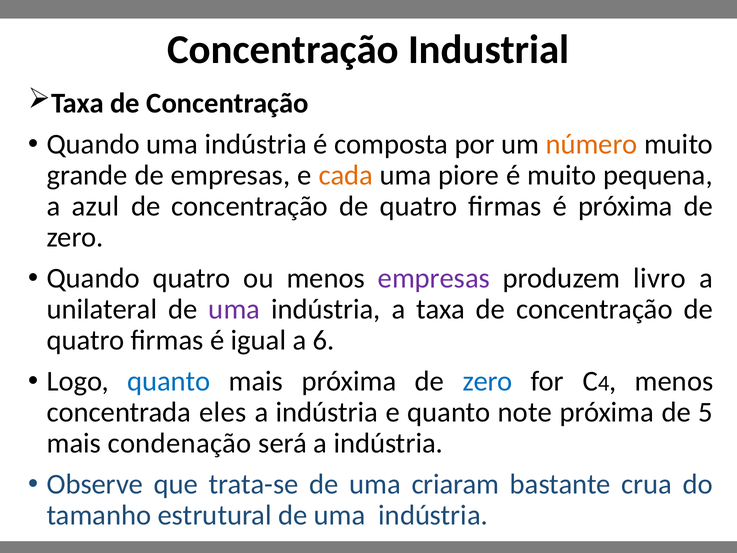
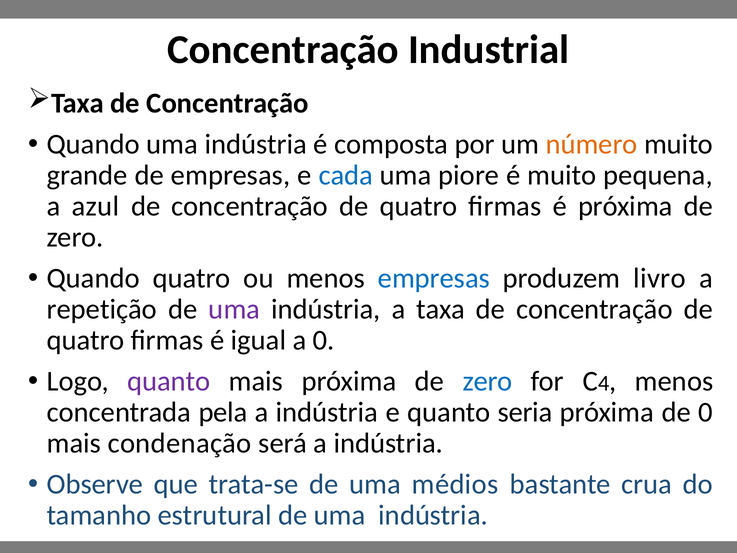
cada colour: orange -> blue (346, 175)
empresas colour: purple -> blue (434, 278)
unilateral: unilateral -> repetição (102, 309)
a 6: 6 -> 0 (324, 340)
quanto colour: blue -> purple (169, 381)
eles: eles -> pela (223, 412)
note: note -> seria (525, 412)
de 5: 5 -> 0 (706, 412)
criaram: criaram -> médios (455, 484)
